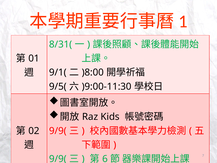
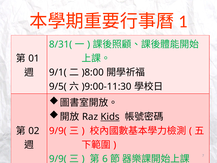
Kids underline: none -> present (110, 117)
